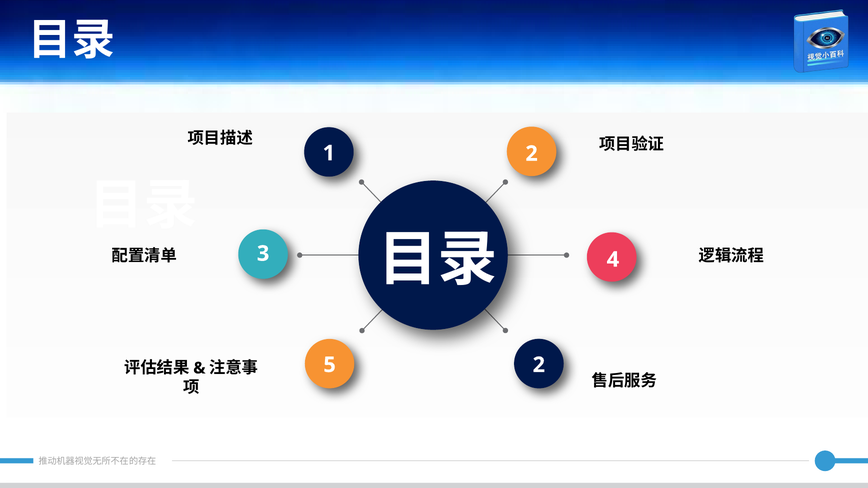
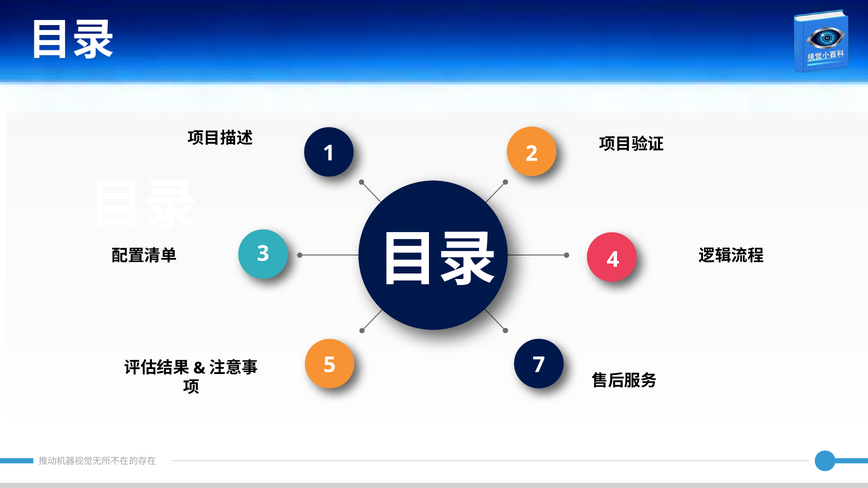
5 2: 2 -> 7 (539, 365)
